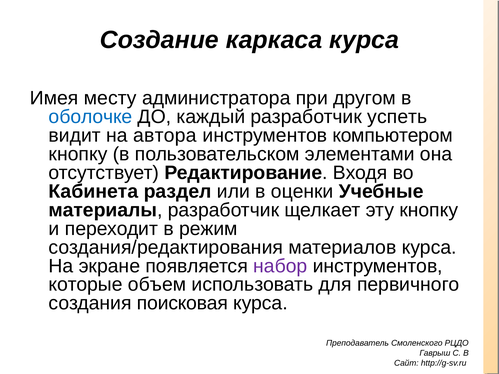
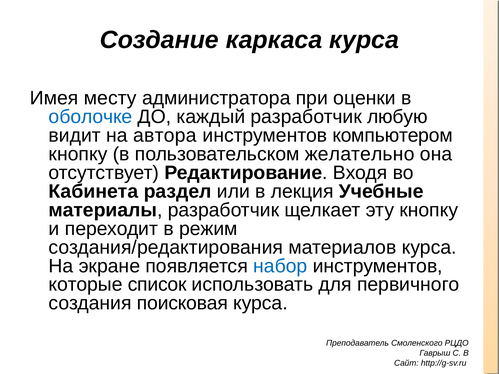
другом: другом -> оценки (365, 98)
успеть: успеть -> любую (397, 117)
элементами: элементами -> желательно (360, 154)
оценки: оценки -> лекция (302, 192)
набор colour: purple -> blue (280, 266)
объем: объем -> список (157, 285)
